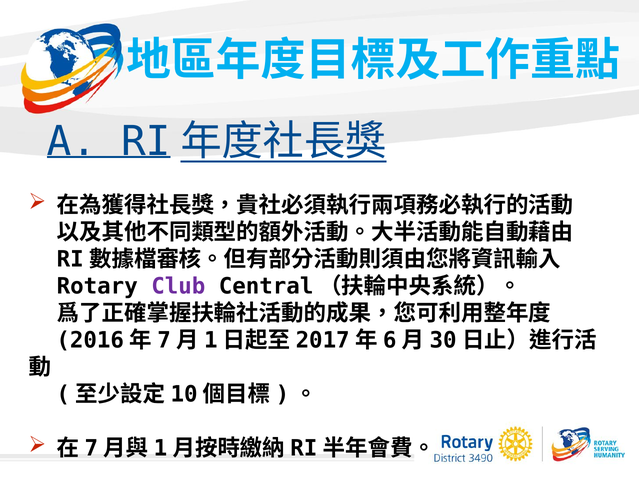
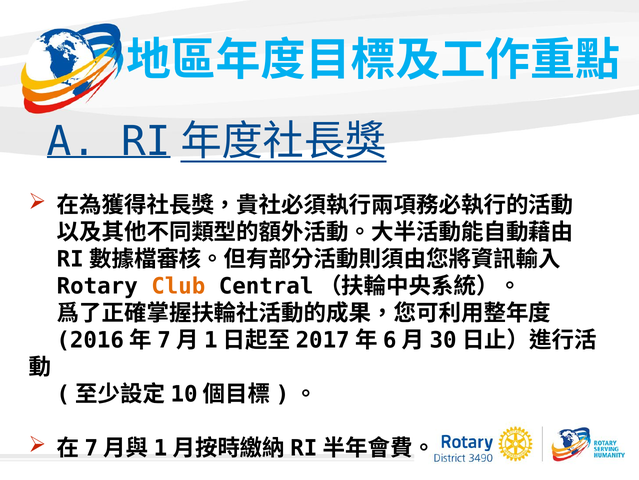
Club colour: purple -> orange (178, 286)
